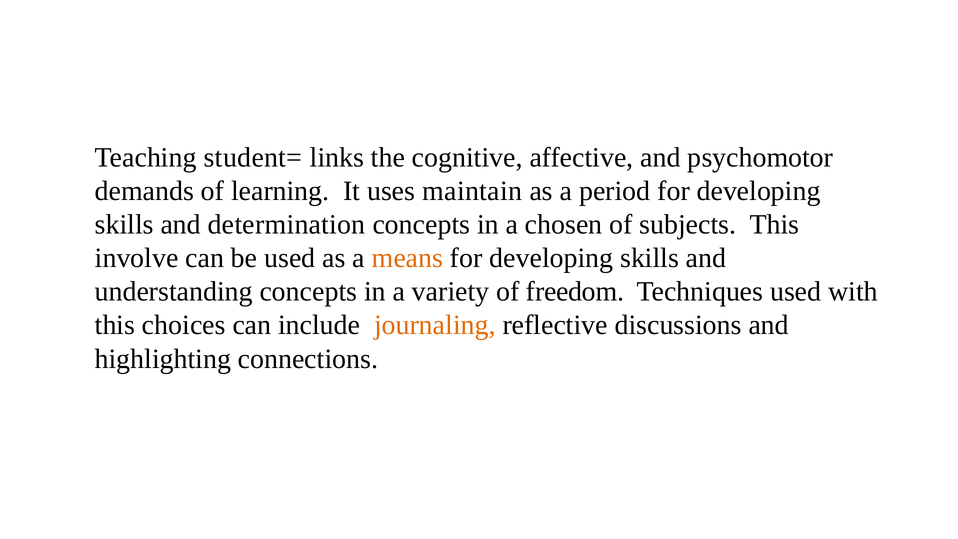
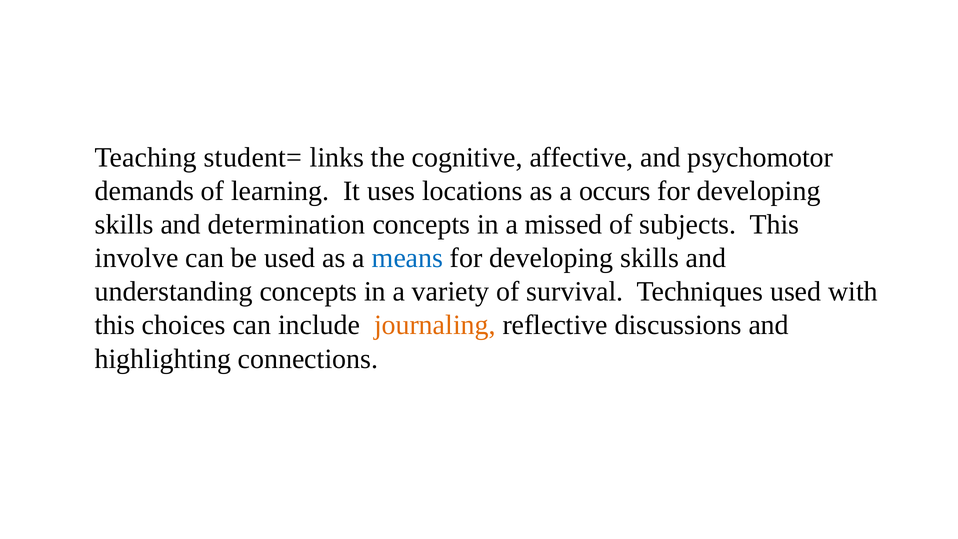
maintain: maintain -> locations (472, 191)
period: period -> occurs (615, 191)
chosen: chosen -> missed (564, 225)
means colour: orange -> blue (407, 258)
freedom: freedom -> survival (575, 292)
